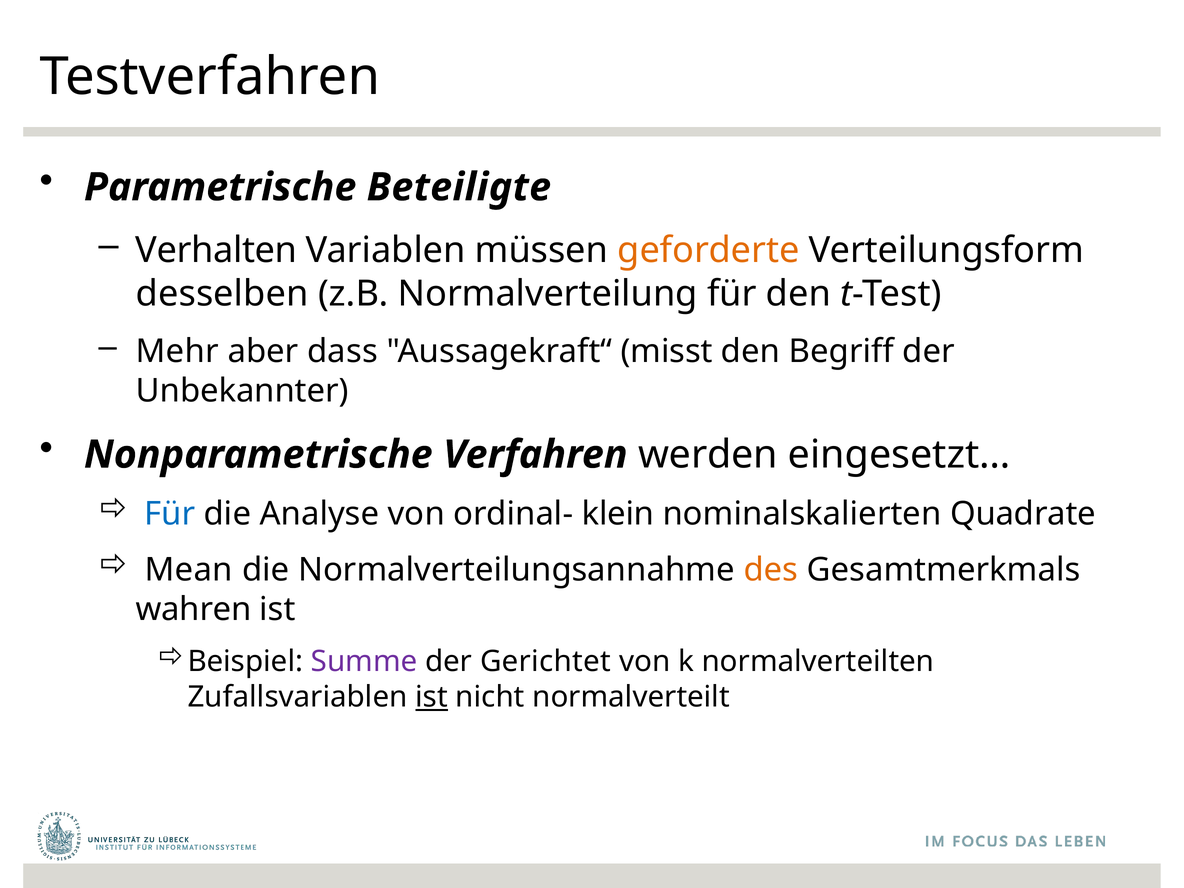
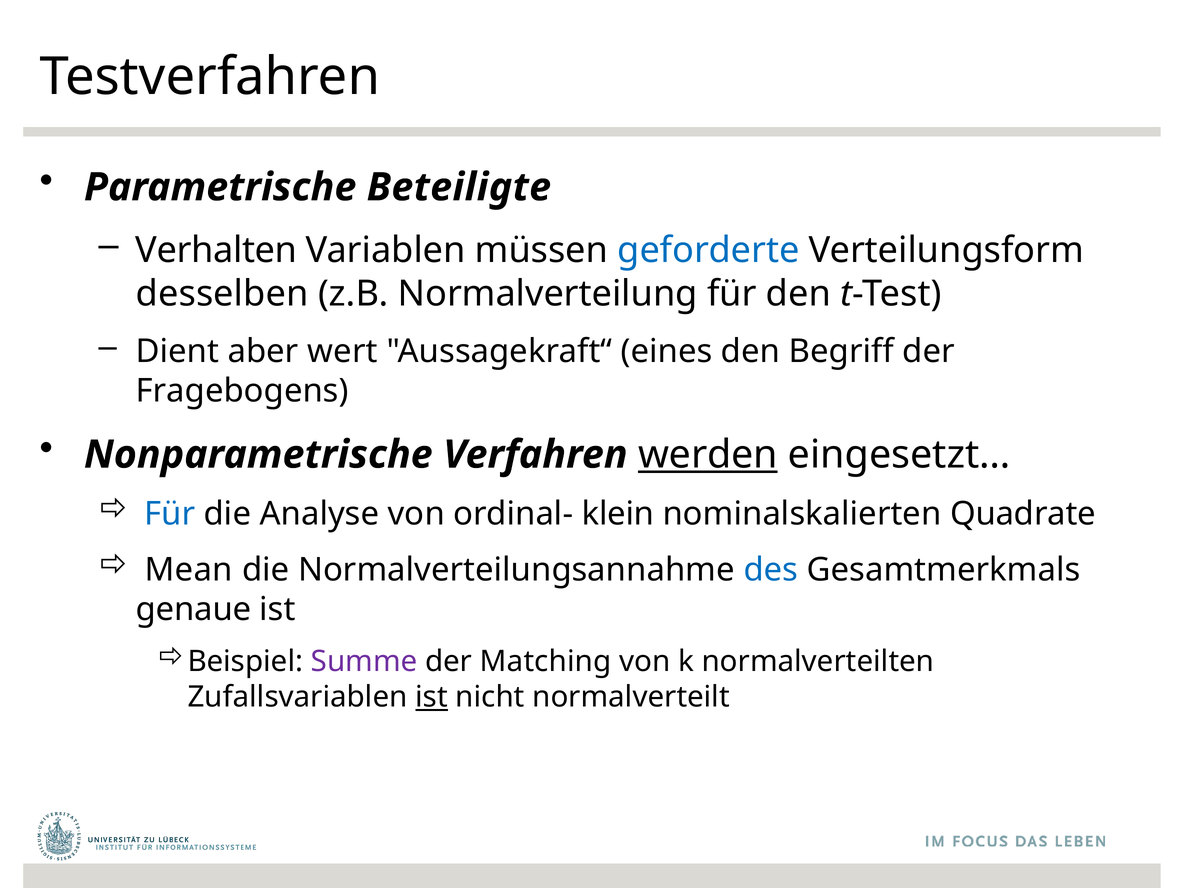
geforderte colour: orange -> blue (708, 251)
Mehr: Mehr -> Dient (177, 352)
dass: dass -> wert (342, 352)
misst: misst -> eines (667, 352)
Unbekannter: Unbekannter -> Fragebogens (242, 391)
werden underline: none -> present (708, 455)
des colour: orange -> blue (771, 570)
wahren: wahren -> genaue (194, 610)
Gerichtet: Gerichtet -> Matching (546, 662)
